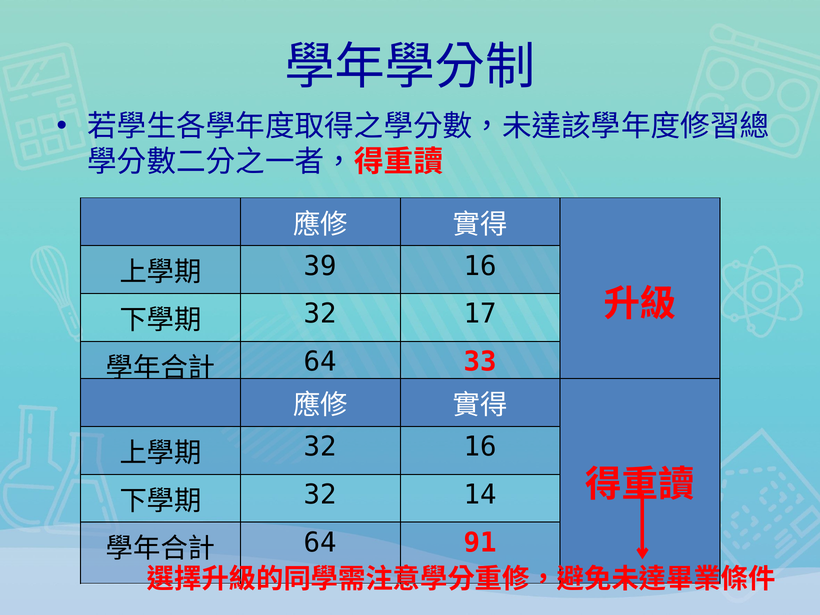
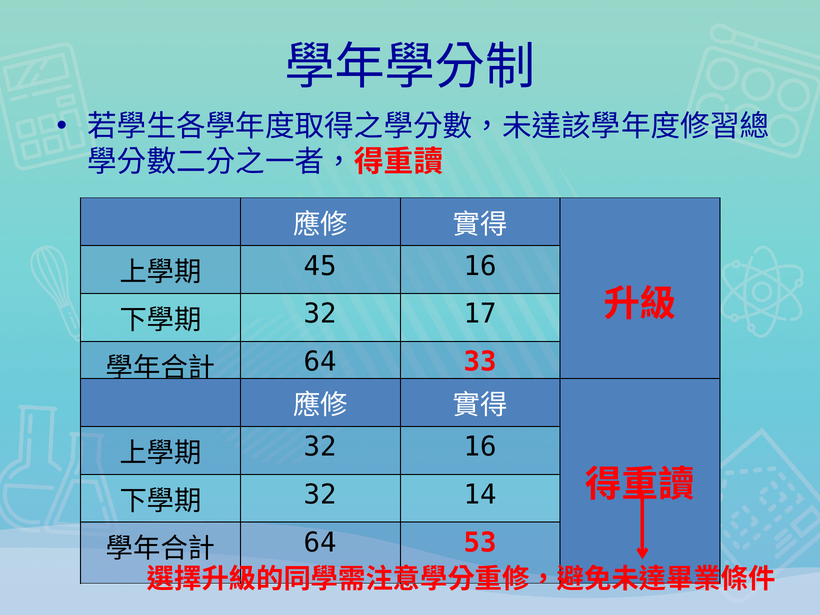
39: 39 -> 45 (320, 266)
91: 91 -> 53 (480, 543)
